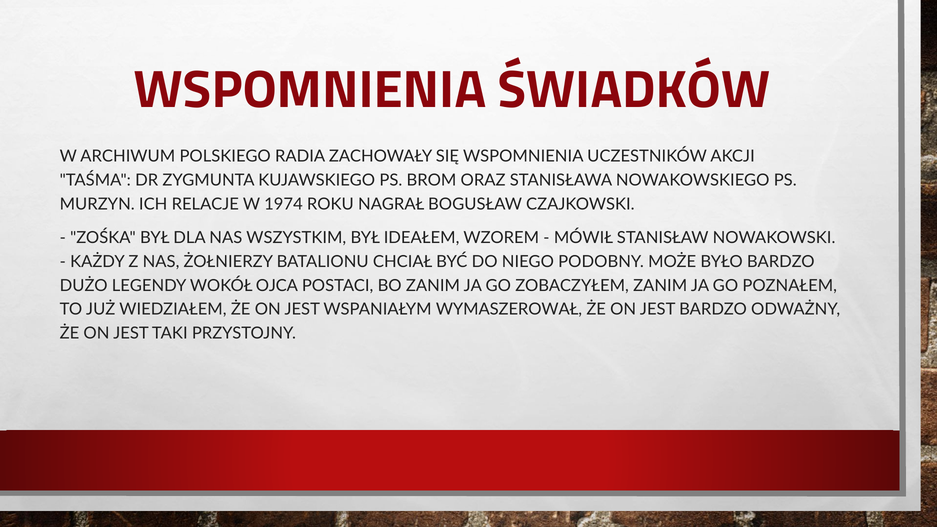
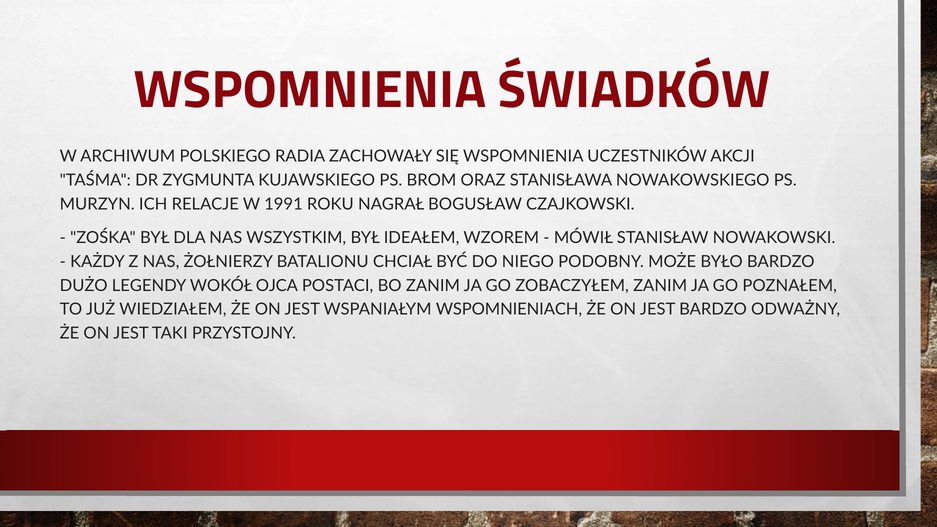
1974: 1974 -> 1991 (283, 204)
WYMASZEROWAŁ: WYMASZEROWAŁ -> WSPOMNIENIACH (509, 309)
